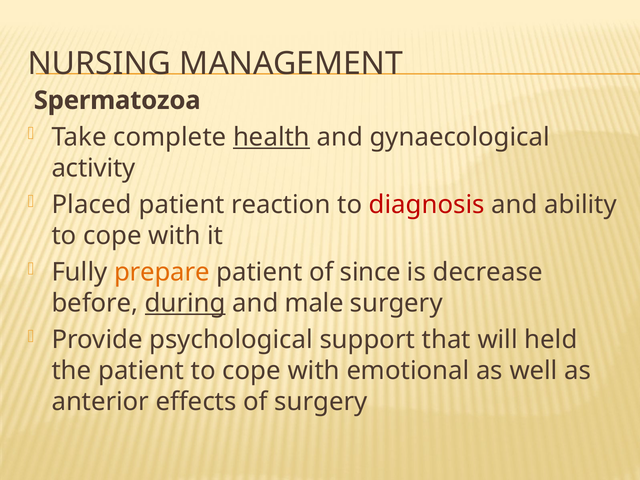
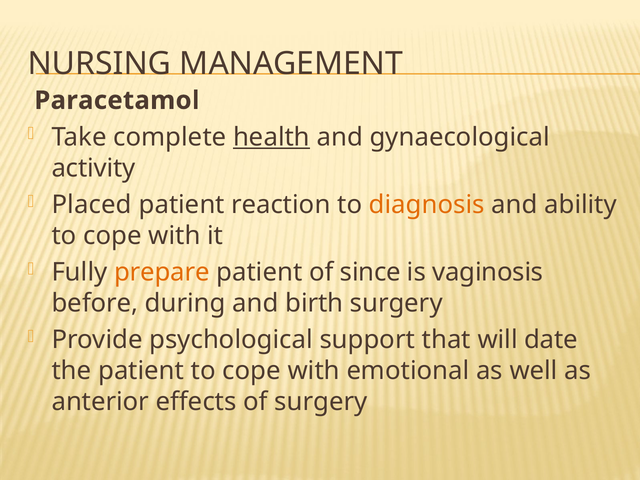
Spermatozoa: Spermatozoa -> Paracetamol (117, 100)
diagnosis colour: red -> orange (427, 205)
decrease: decrease -> vaginosis (488, 272)
during underline: present -> none (185, 303)
male: male -> birth (314, 303)
held: held -> date (551, 340)
